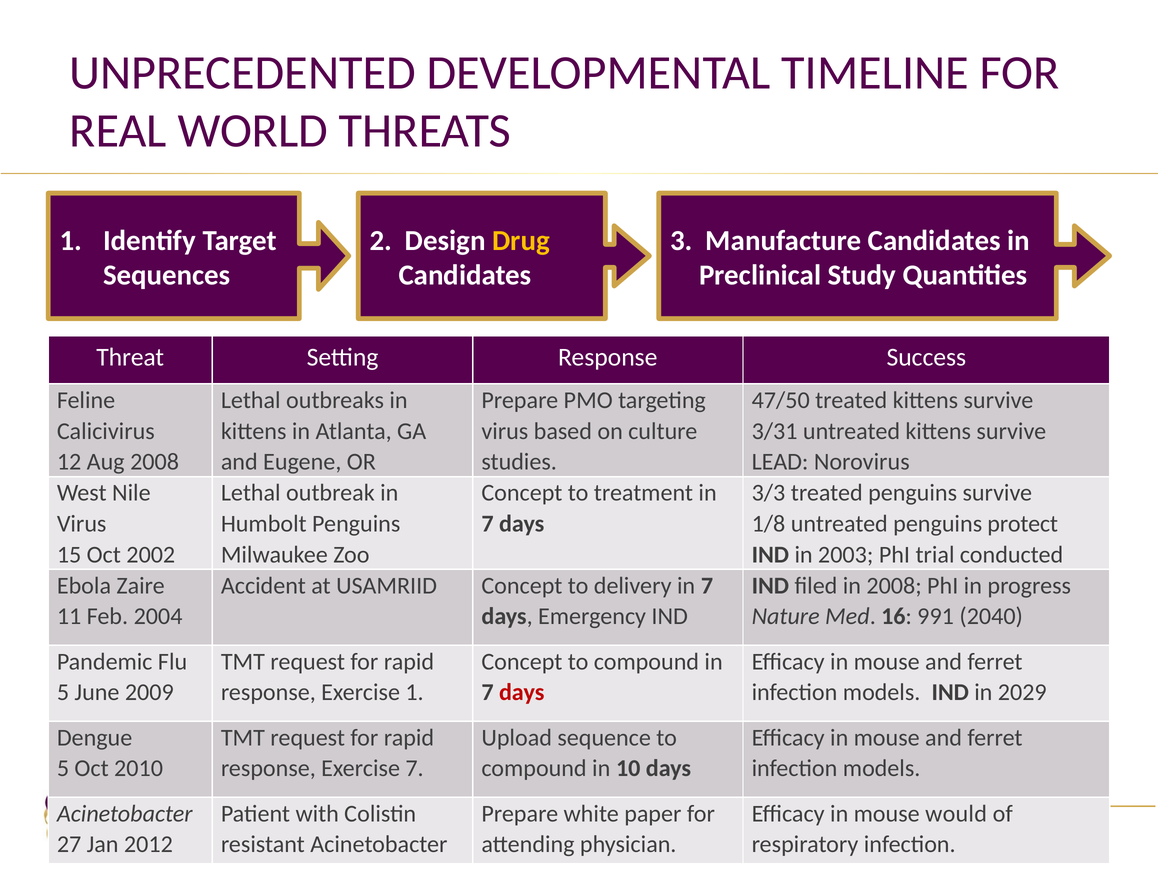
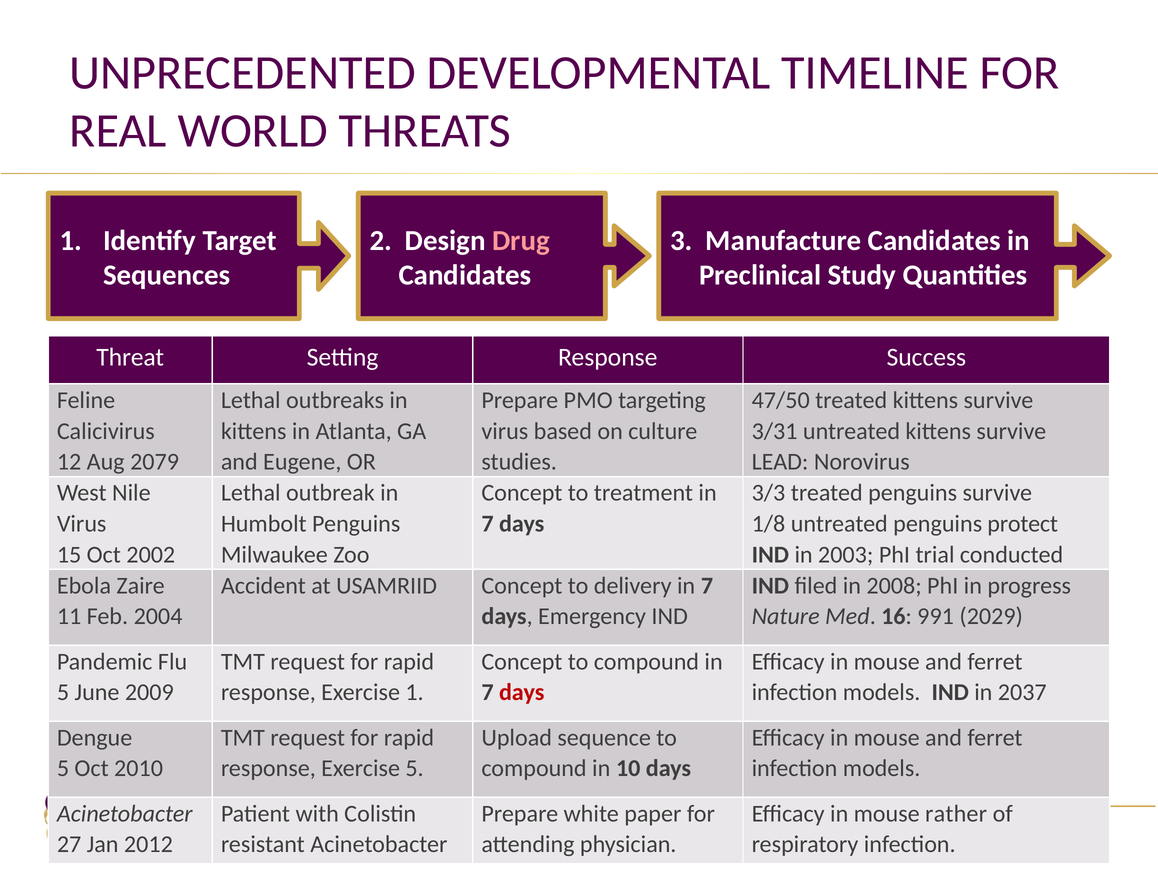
Drug colour: yellow -> pink (521, 240)
Aug 2008: 2008 -> 2079 (155, 462)
2040: 2040 -> 2029 (991, 616)
2029: 2029 -> 2037 (1022, 692)
Exercise 7: 7 -> 5 (415, 768)
would: would -> rather (956, 813)
